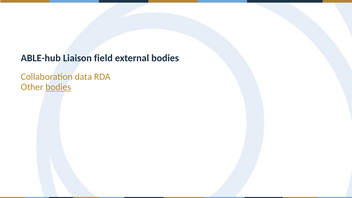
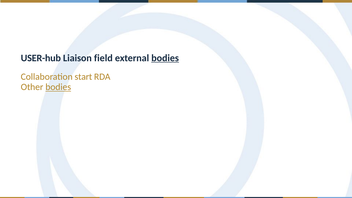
ABLE-hub: ABLE-hub -> USER-hub (41, 58)
bodies underline: none -> present (165, 58)
data: data -> start (83, 77)
